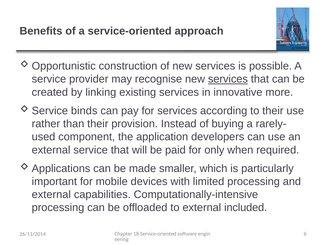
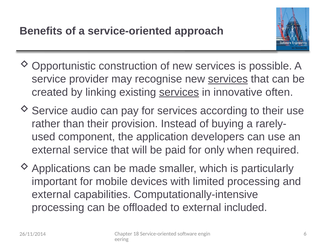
services underline: none -> present (179, 92)
more: more -> often (279, 92)
binds: binds -> audio (84, 110)
